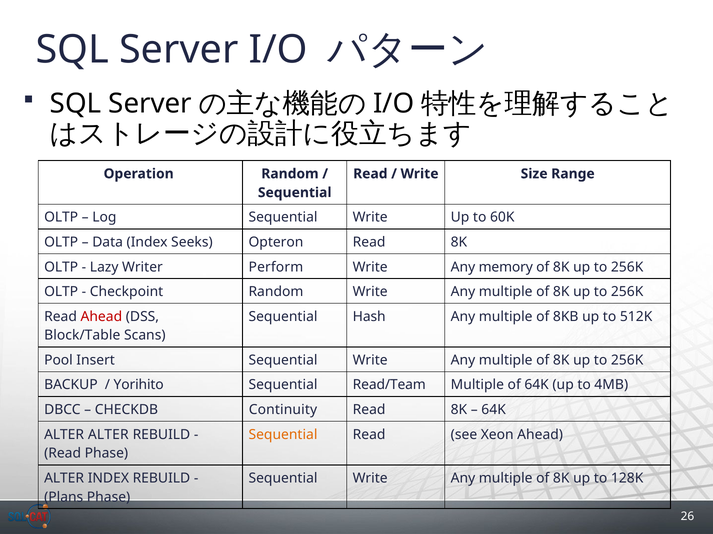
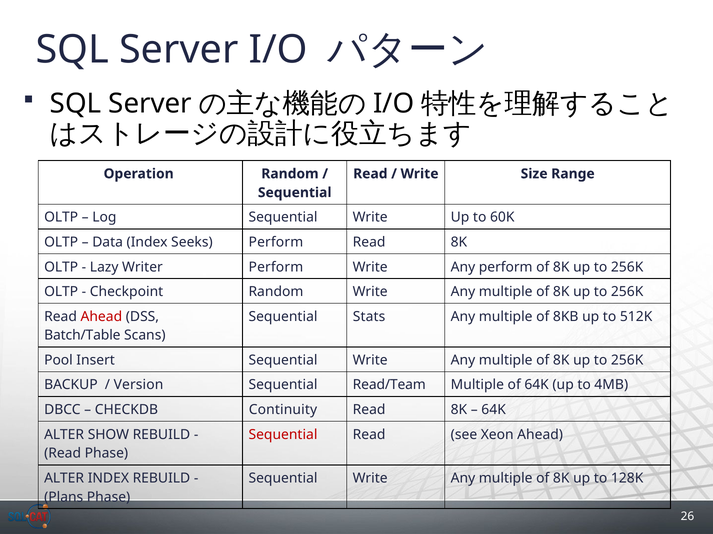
Seeks Opteron: Opteron -> Perform (276, 243)
Any memory: memory -> perform (506, 267)
Hash: Hash -> Stats (369, 317)
Block/Table: Block/Table -> Batch/Table (82, 336)
Yorihito: Yorihito -> Version (139, 385)
ALTER ALTER: ALTER -> SHOW (108, 435)
Sequential colour: orange -> red (283, 435)
